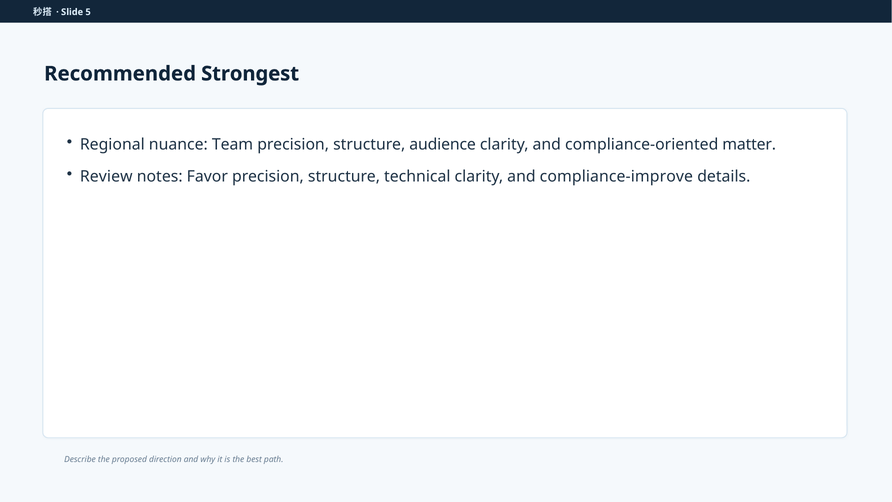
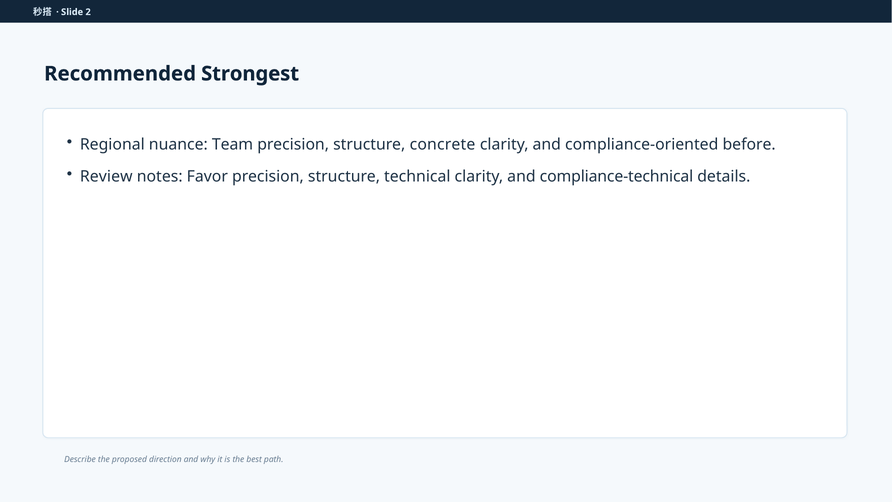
5: 5 -> 2 (88, 12)
audience: audience -> concrete (442, 144)
matter: matter -> before (749, 144)
compliance-improve: compliance-improve -> compliance-technical (616, 176)
